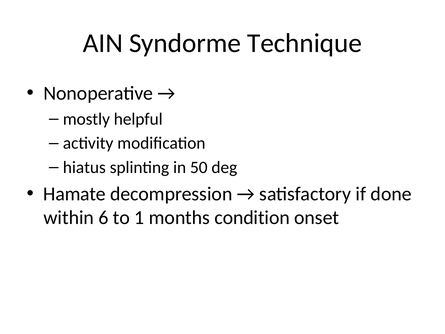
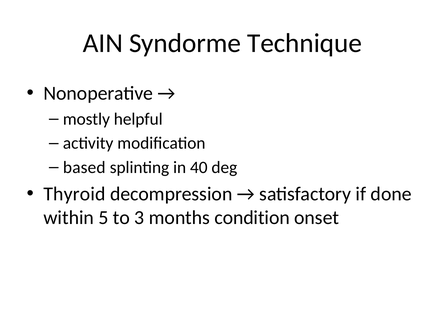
hiatus: hiatus -> based (84, 167)
50: 50 -> 40 (199, 167)
Hamate: Hamate -> Thyroid (74, 194)
6: 6 -> 5 (103, 218)
1: 1 -> 3 (139, 218)
